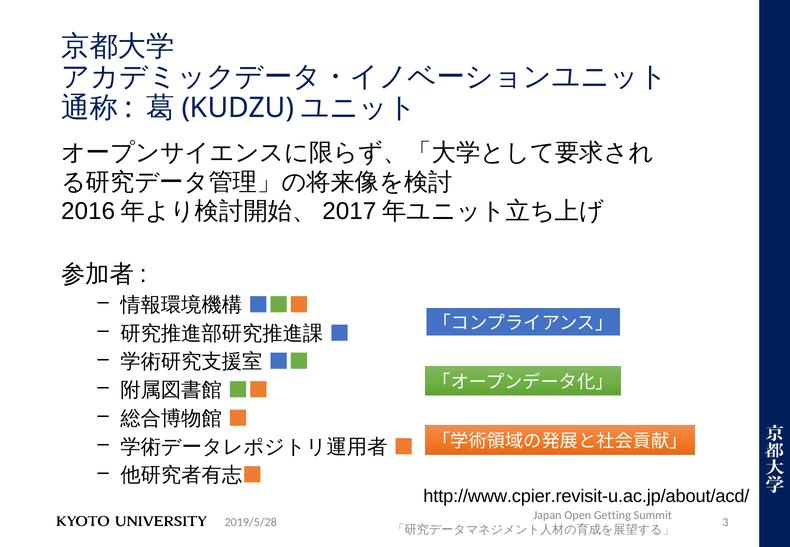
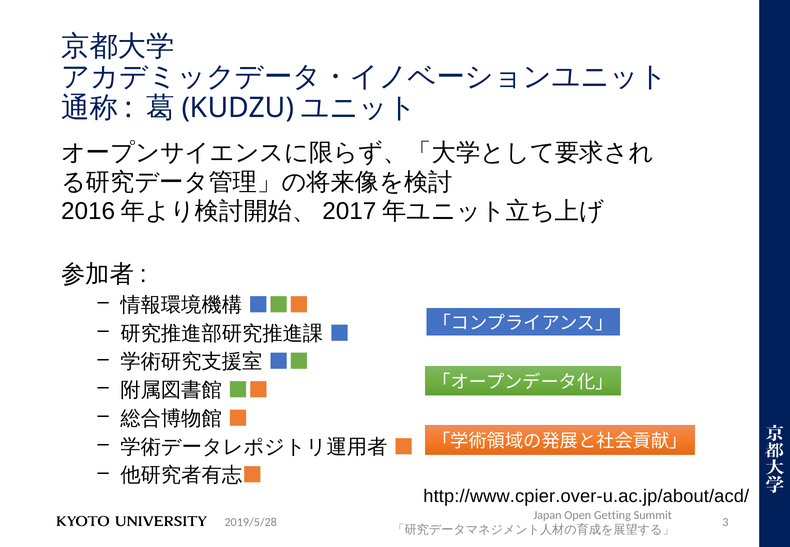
http://www.cpier.revisit-u.ac.jp/about/acd/: http://www.cpier.revisit-u.ac.jp/about/acd/ -> http://www.cpier.over-u.ac.jp/about/acd/ (586, 496)
